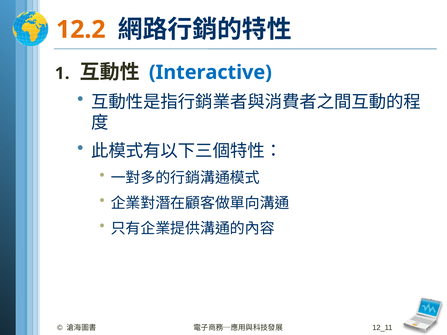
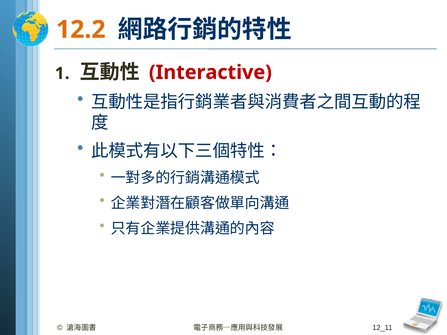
Interactive colour: blue -> red (210, 72)
